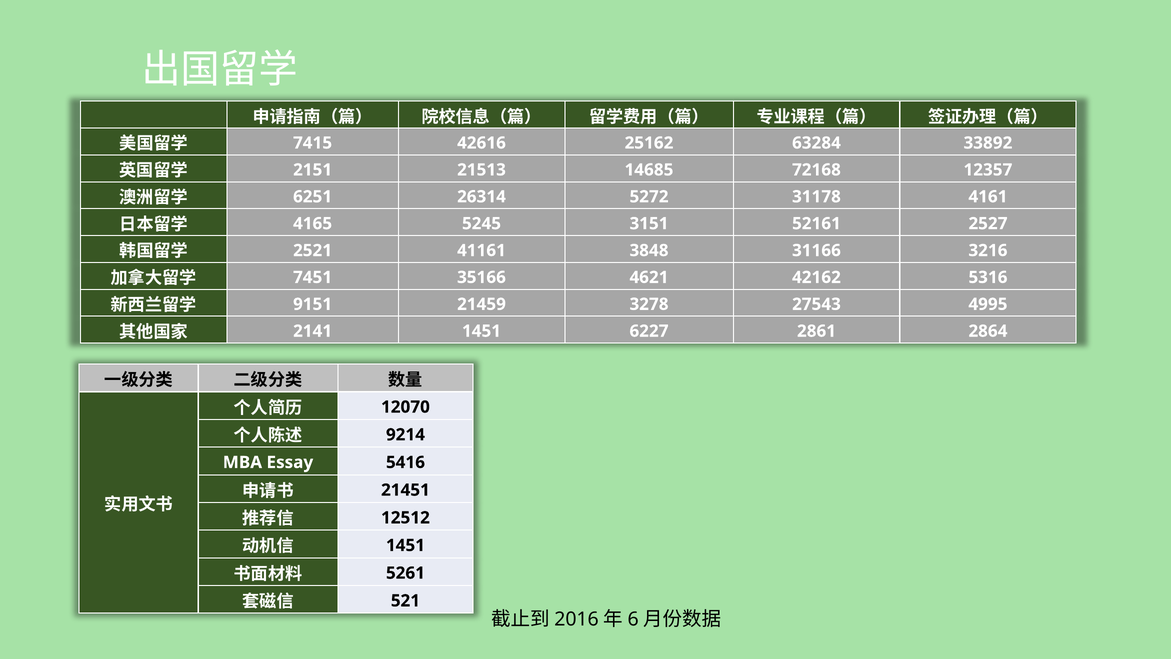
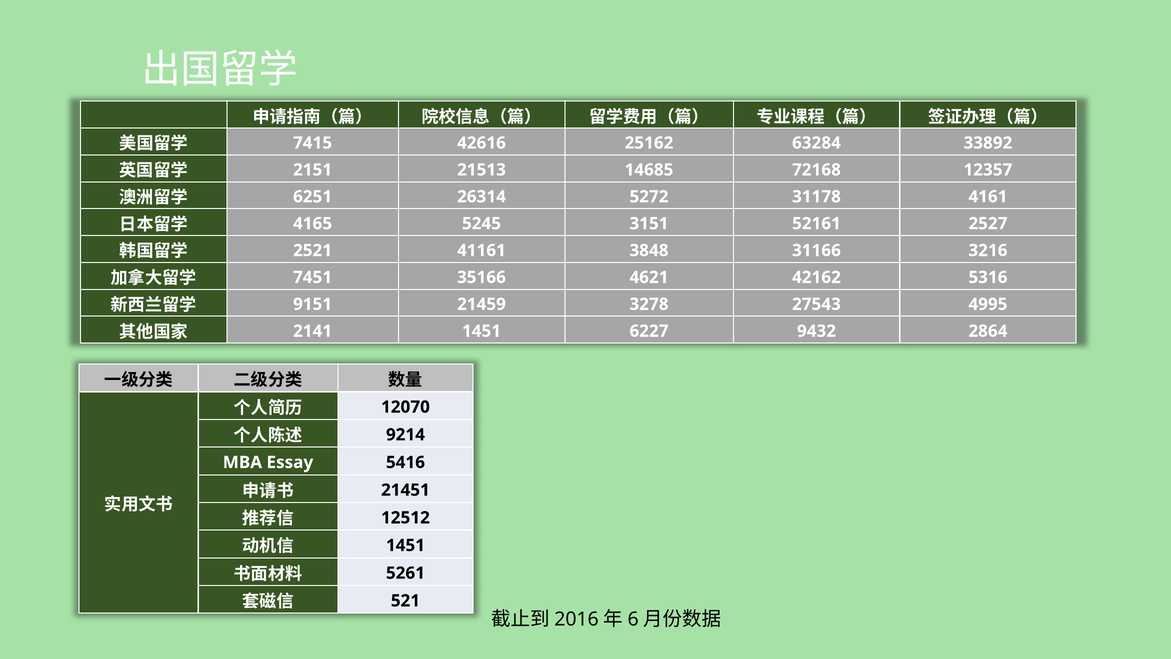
2861: 2861 -> 9432 (817, 331)
